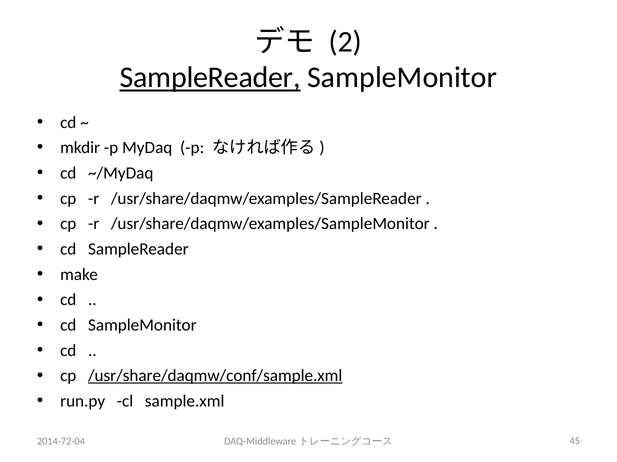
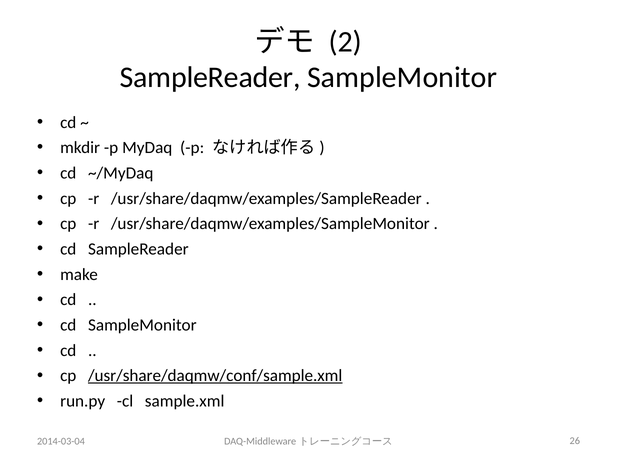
SampleReader underline: present -> none (210, 78)
2014-72-04: 2014-72-04 -> 2014-03-04 (61, 442)
45: 45 -> 26 (575, 442)
